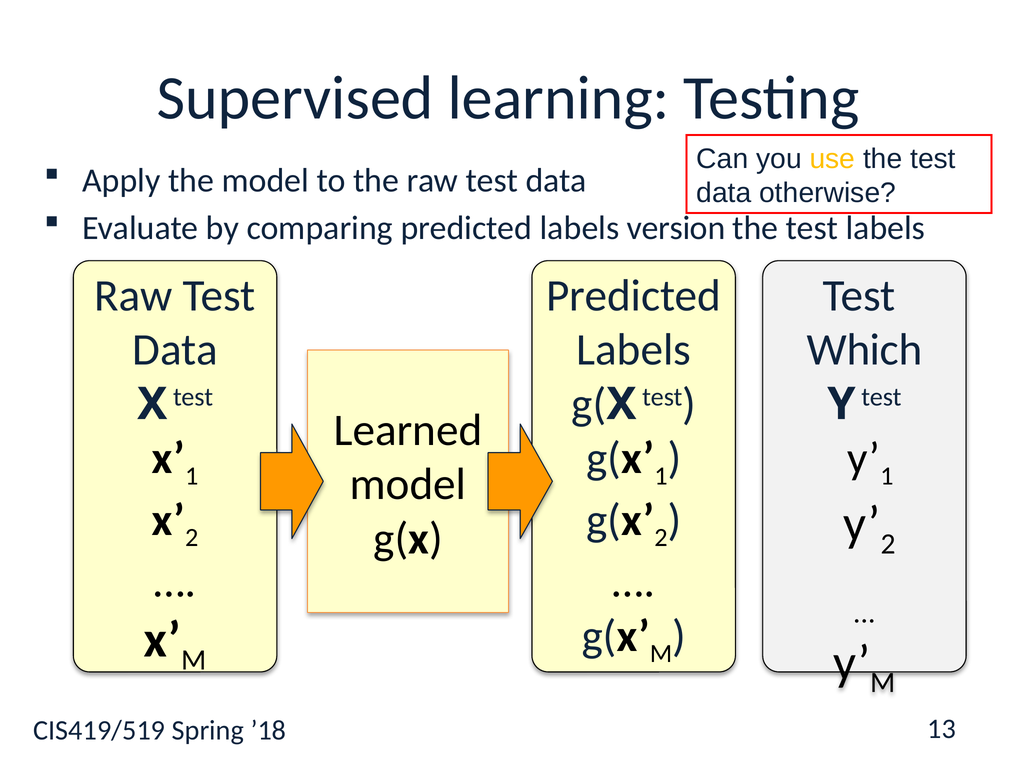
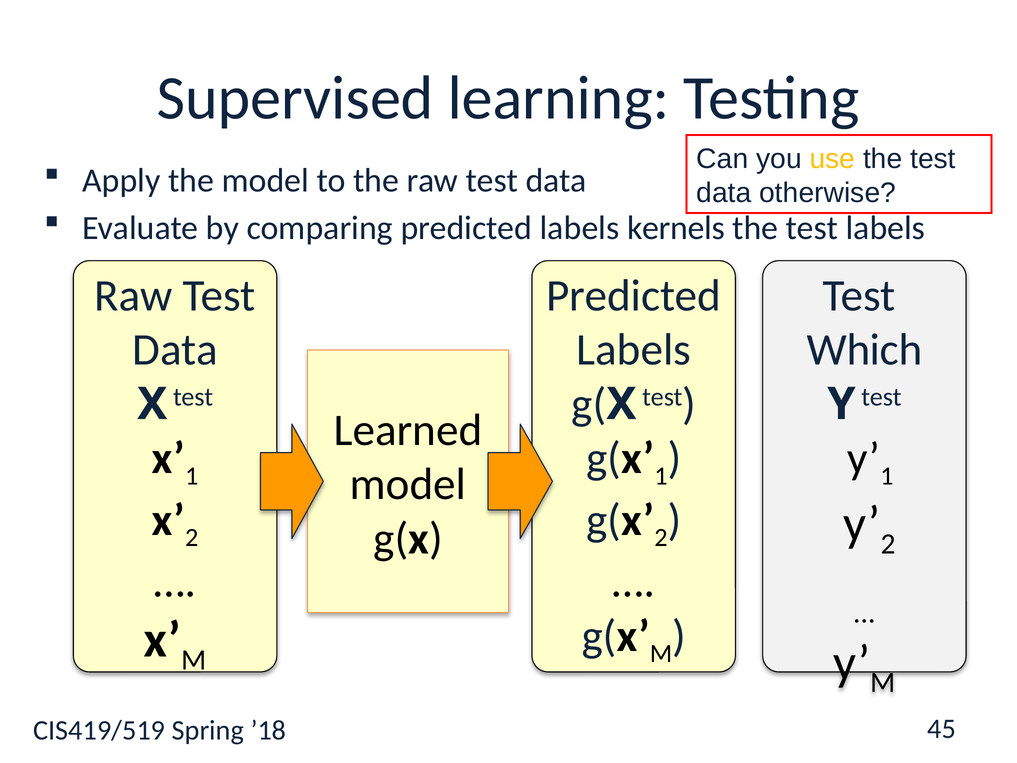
version: version -> kernels (676, 228)
13: 13 -> 45 (942, 729)
